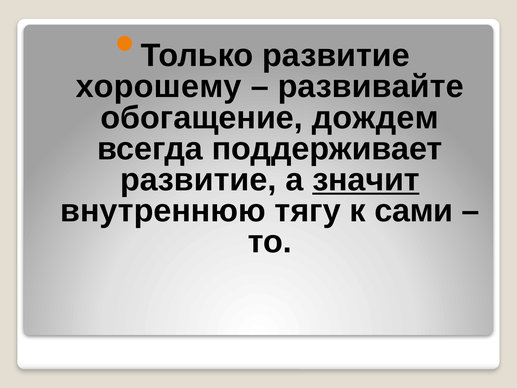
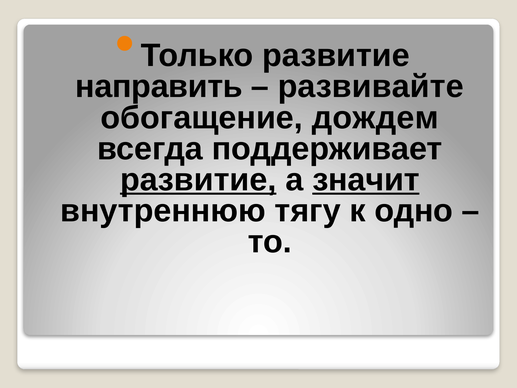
хорошему: хорошему -> направить (159, 87)
развитие underline: none -> present (198, 180)
сами: сами -> одно (414, 211)
